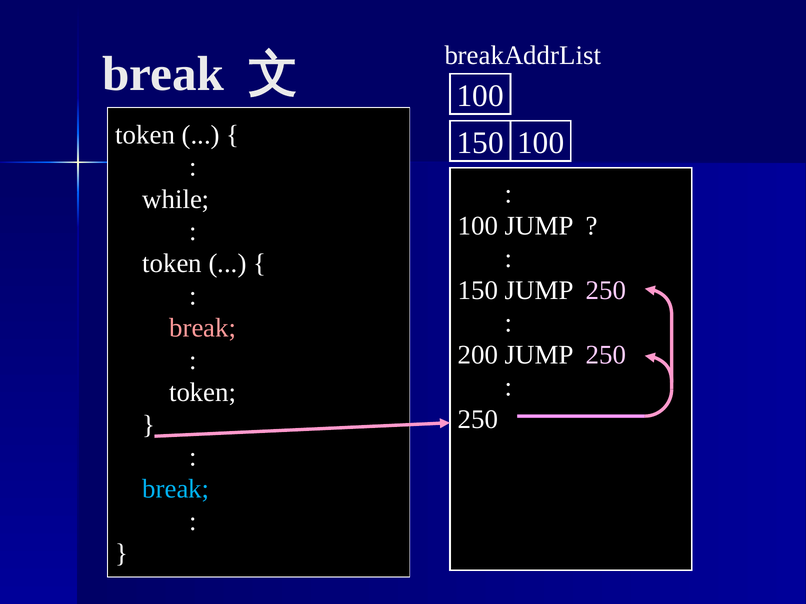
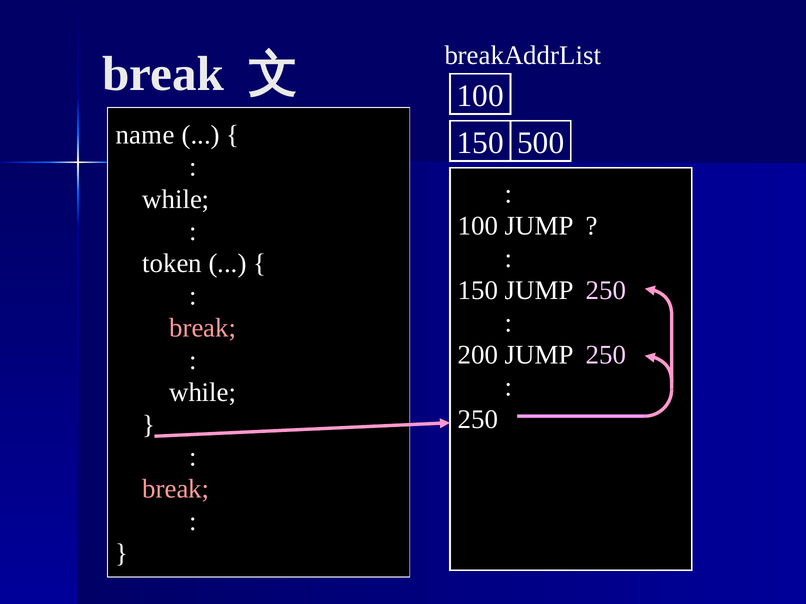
token: token -> name (145, 135)
150 100: 100 -> 500 (541, 143)
token: token -> while (203, 393)
break colour: light blue -> pink (176, 490)
